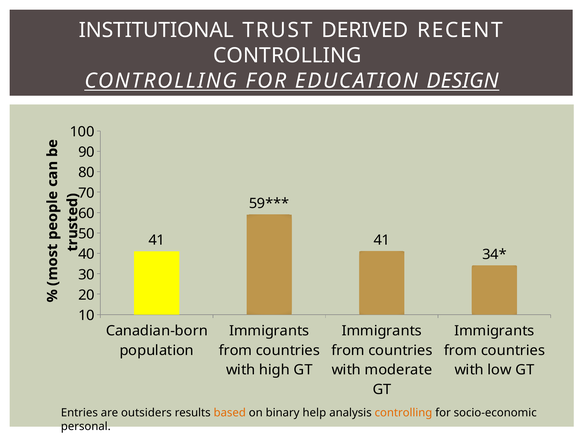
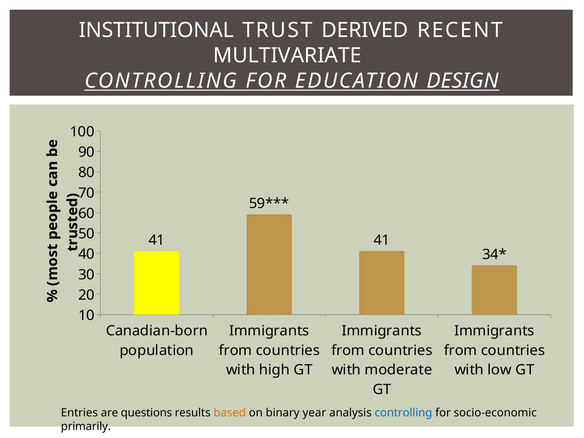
CONTROLLING: CONTROLLING -> MULTIVARIATE (287, 55)
outsiders: outsiders -> questions (146, 413)
help: help -> year (314, 413)
controlling colour: orange -> blue (403, 413)
personal: personal -> primarily (86, 427)
